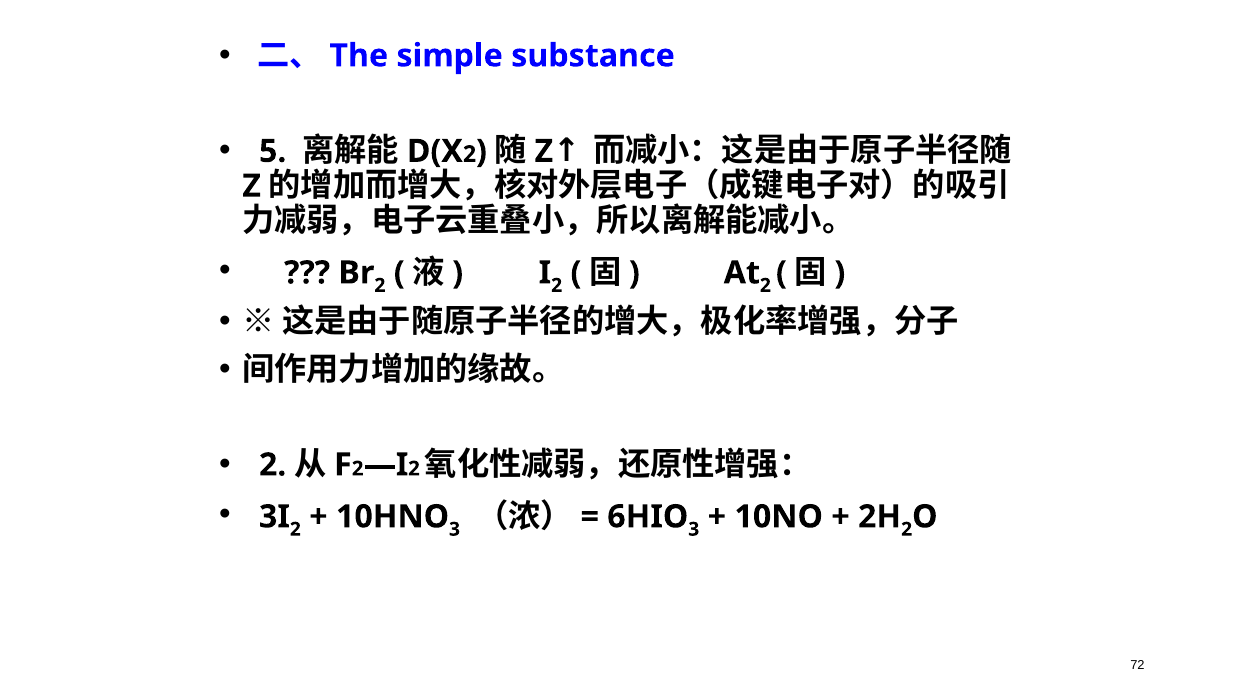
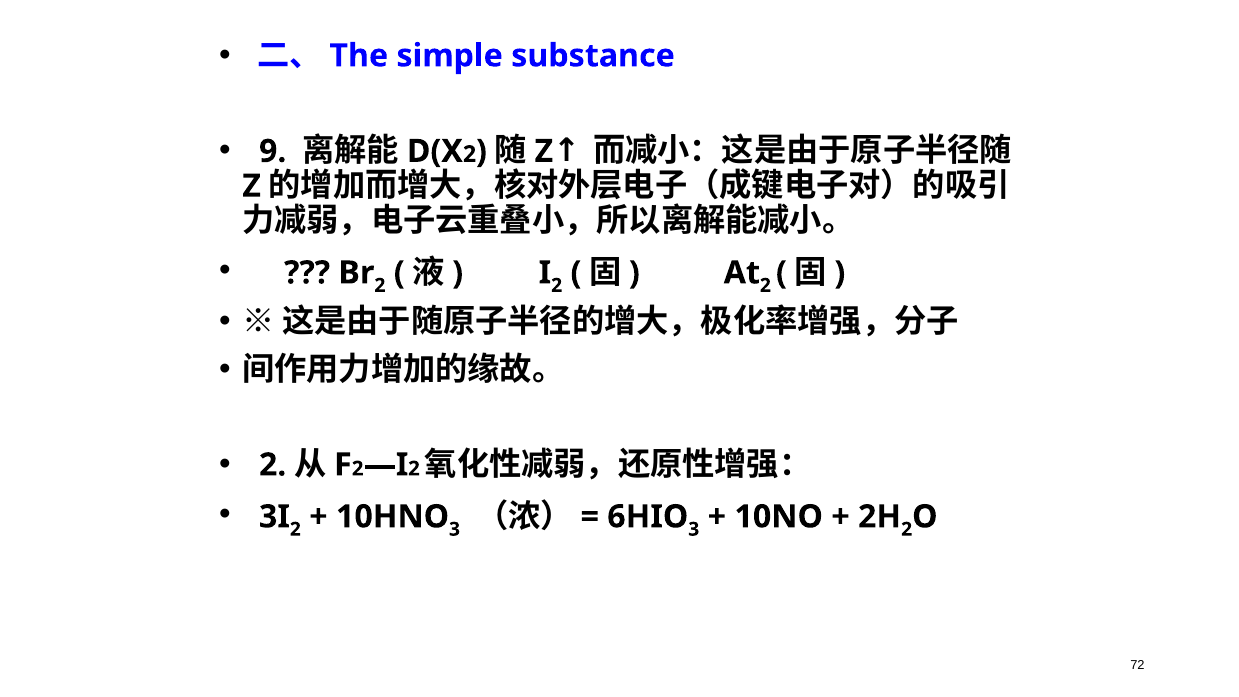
5: 5 -> 9 (273, 151)
